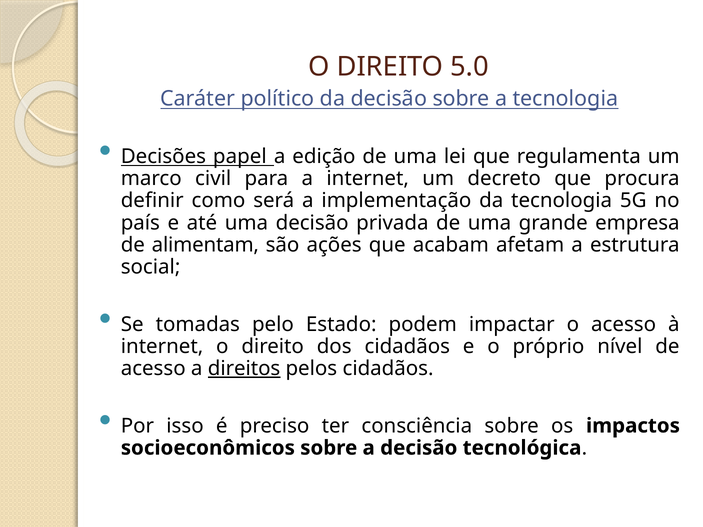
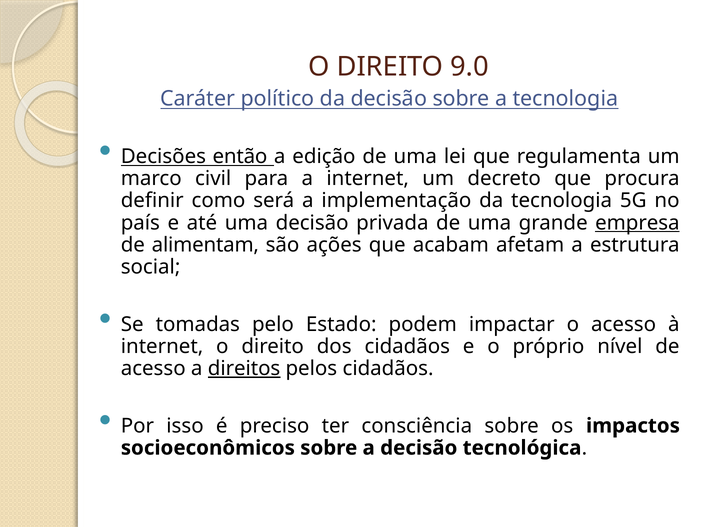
5.0: 5.0 -> 9.0 (470, 67)
papel: papel -> então (240, 156)
empresa underline: none -> present (637, 223)
